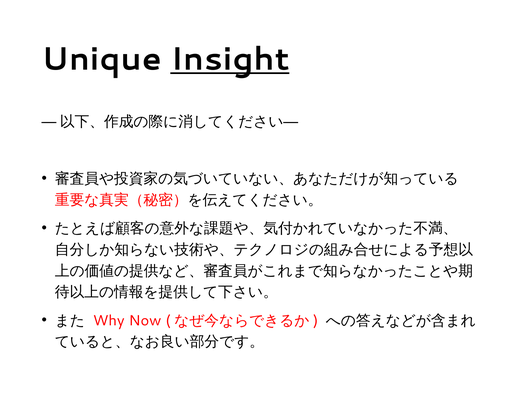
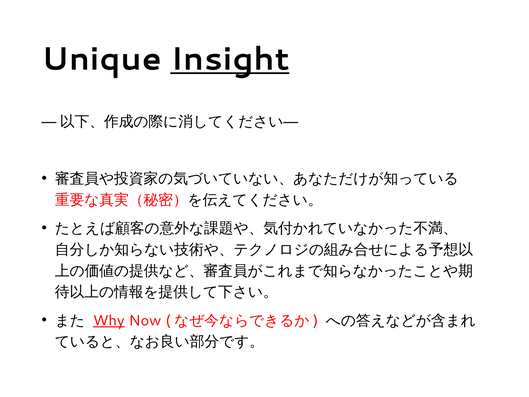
Why underline: none -> present (109, 320)
